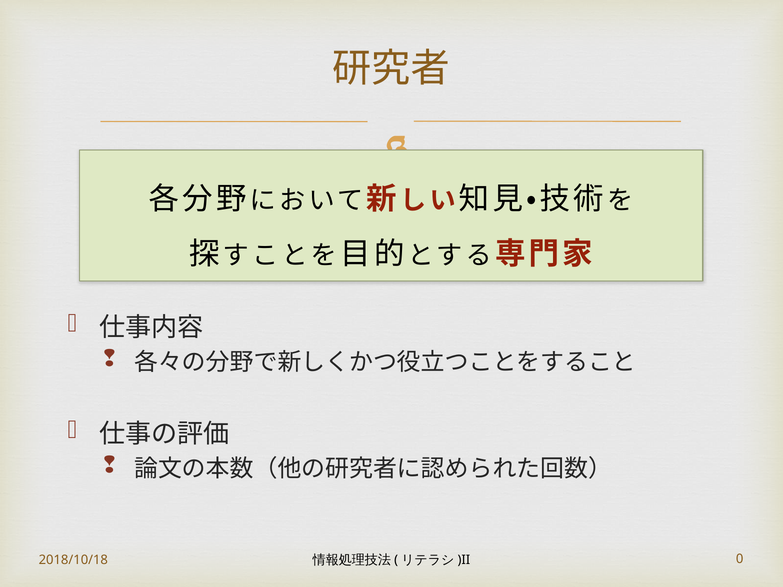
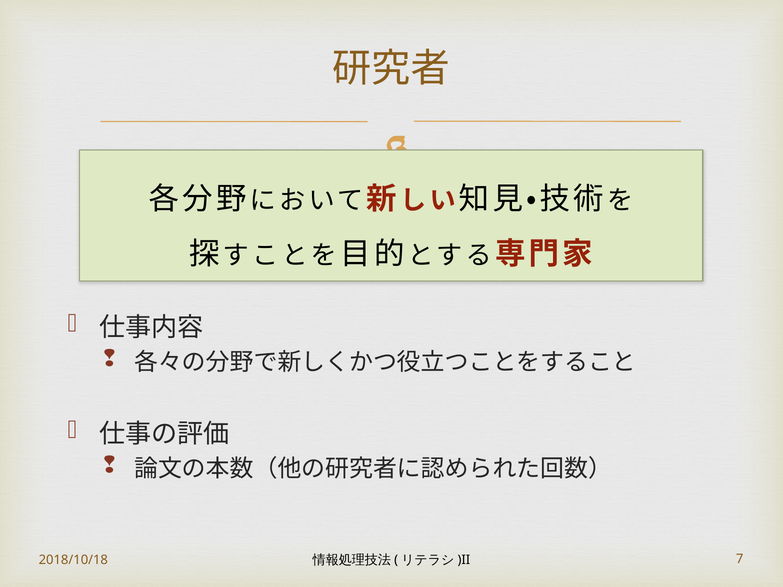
0: 0 -> 7 (740, 559)
